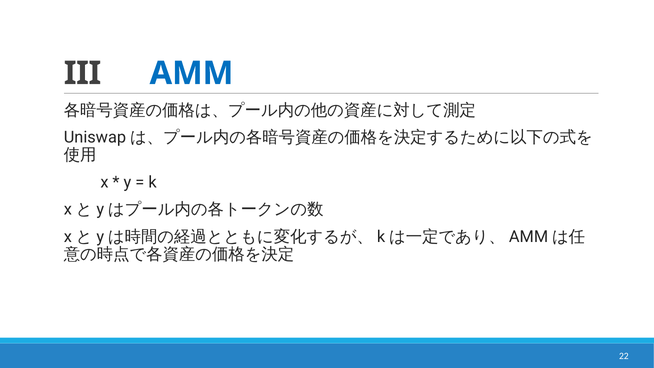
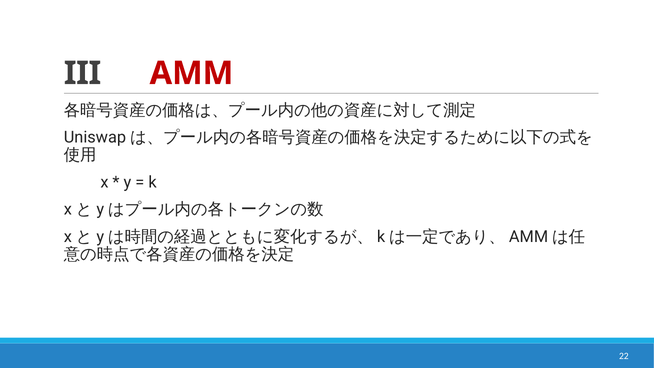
AMM colour: blue -> red (191, 73)
